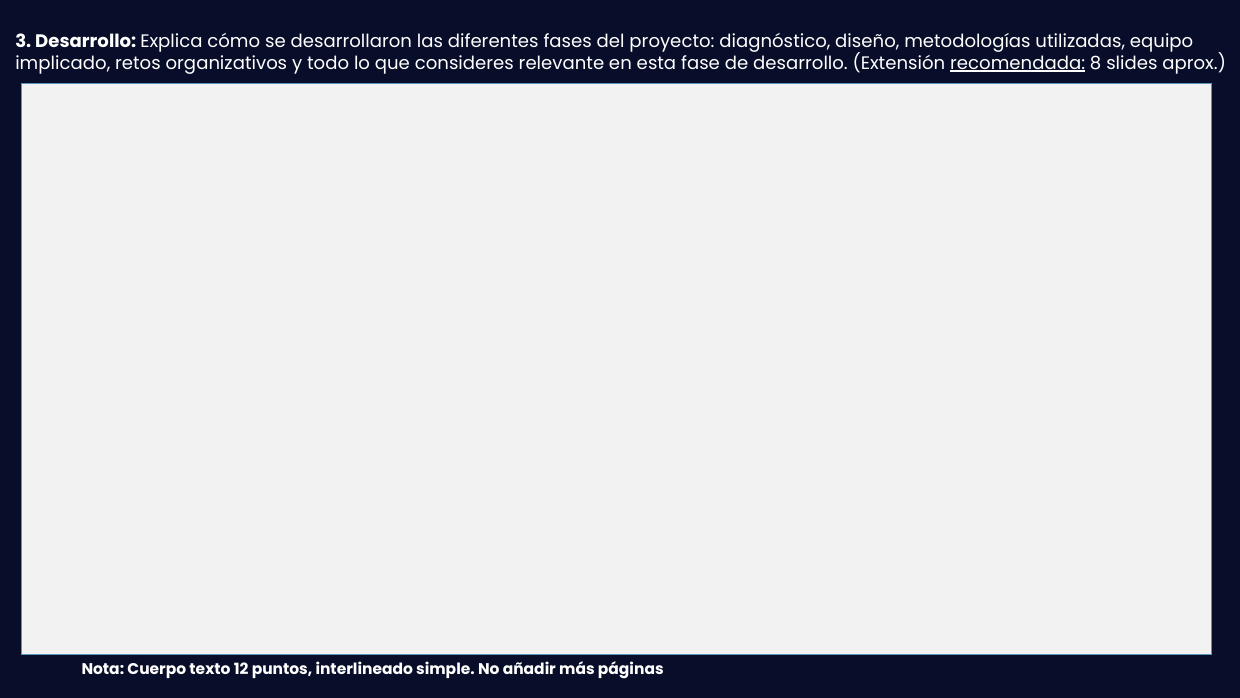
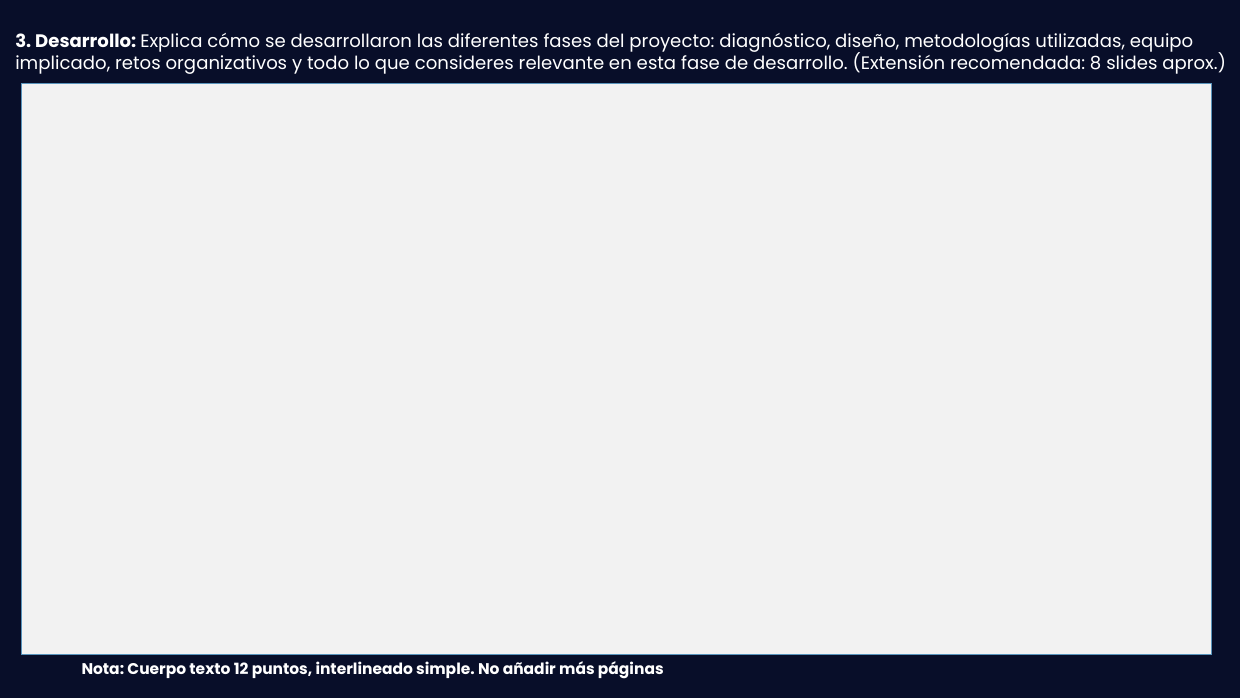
recomendada underline: present -> none (1018, 63)
